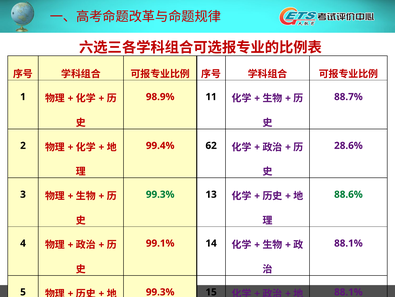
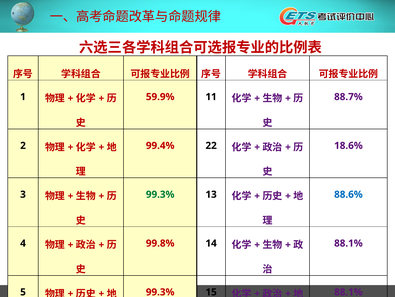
98.9%: 98.9% -> 59.9% (160, 97)
62: 62 -> 22 (211, 145)
28.6%: 28.6% -> 18.6% (348, 145)
88.6% colour: green -> blue (348, 194)
99.1%: 99.1% -> 99.8% (160, 243)
